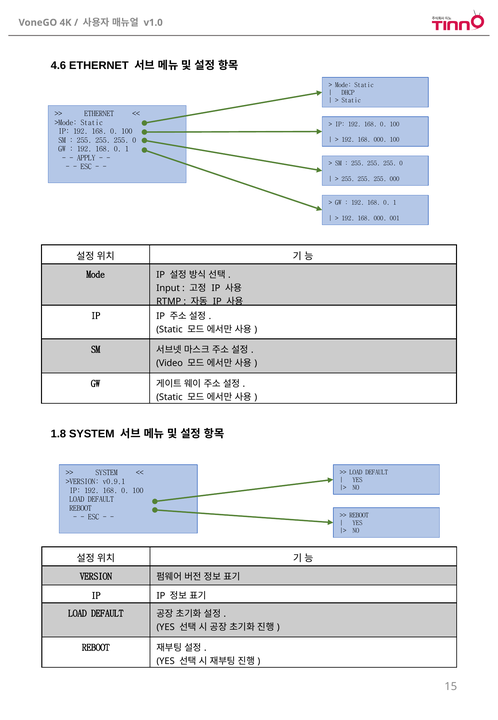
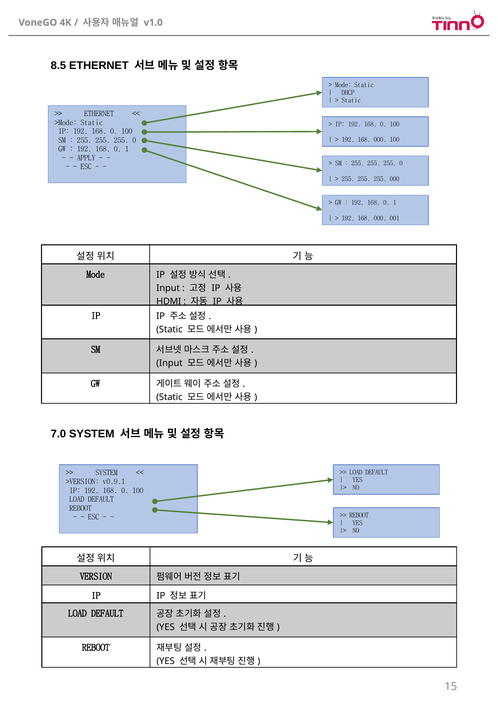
4.6: 4.6 -> 8.5 (58, 66)
RTMP: RTMP -> HDMI (169, 301)
Video: Video -> Input (169, 363)
1.8: 1.8 -> 7.0 (58, 433)
